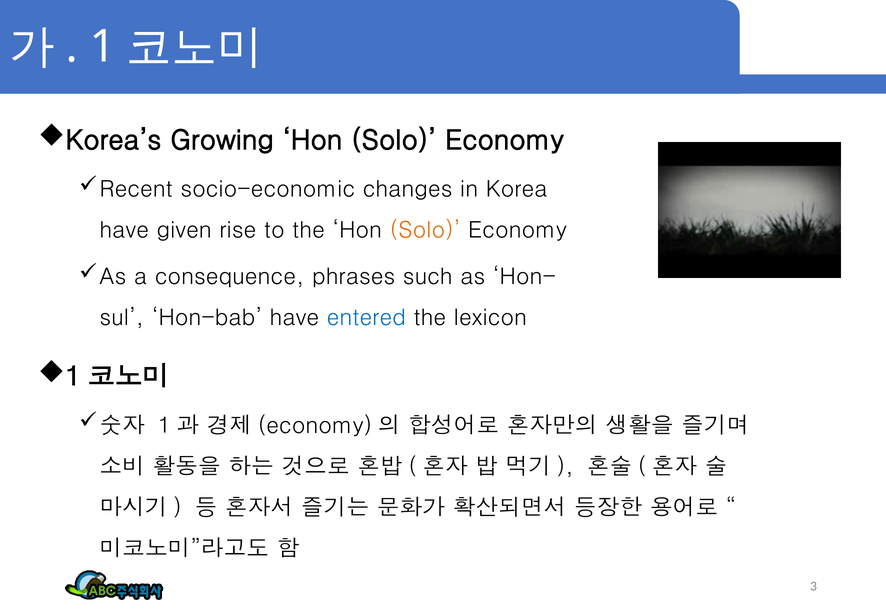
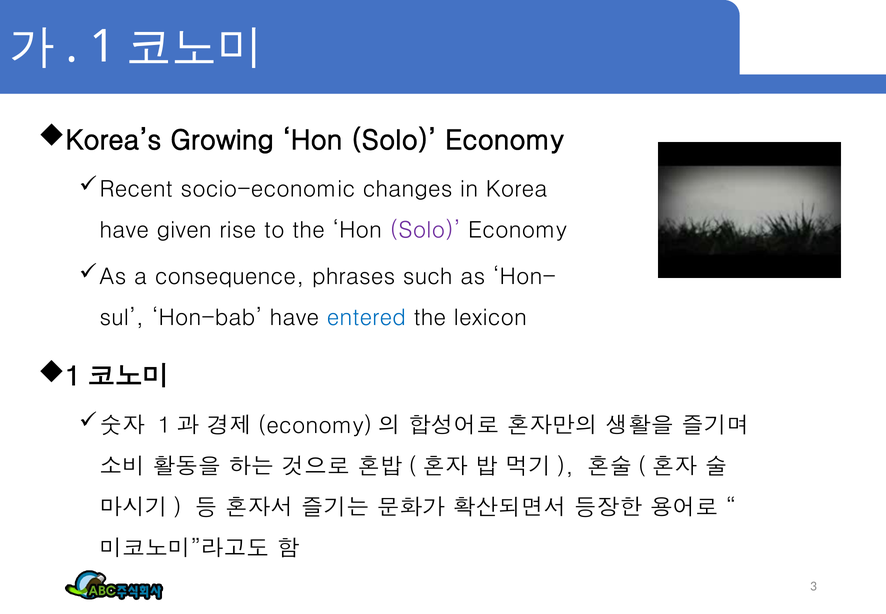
Solo colour: orange -> purple (425, 230)
